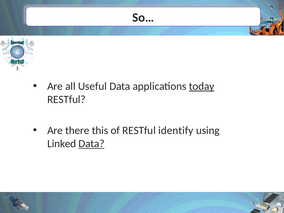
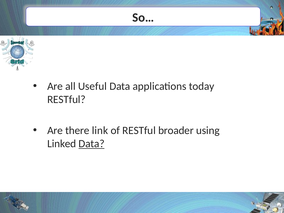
today underline: present -> none (202, 86)
this: this -> link (100, 130)
identify: identify -> broader (176, 130)
